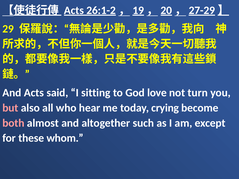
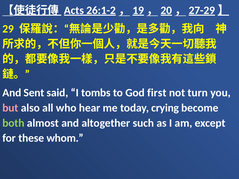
And Acts: Acts -> Sent (34, 93)
sitting: sitting -> tombs (96, 93)
love: love -> first (157, 93)
both colour: pink -> light green (13, 123)
